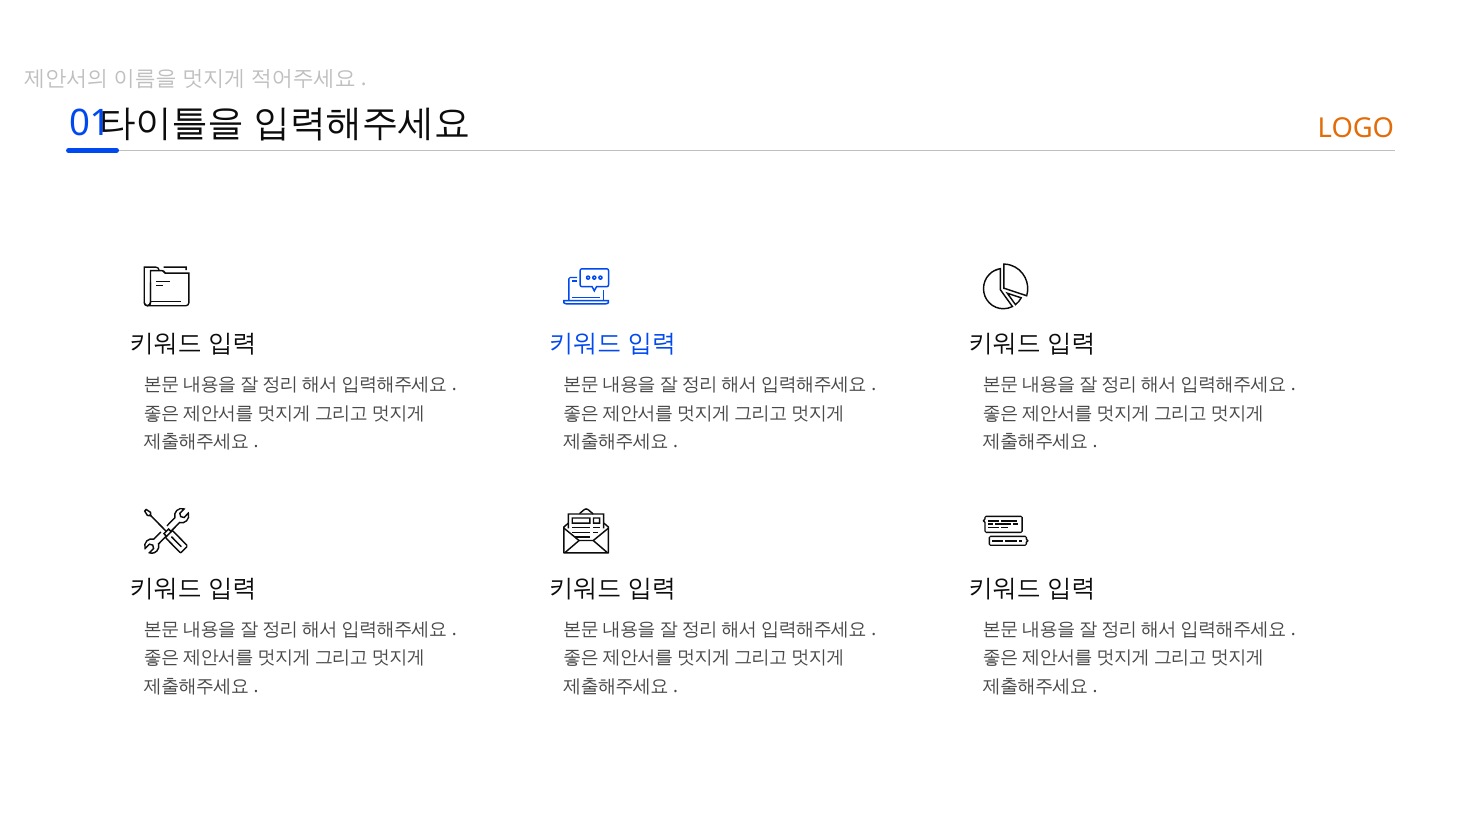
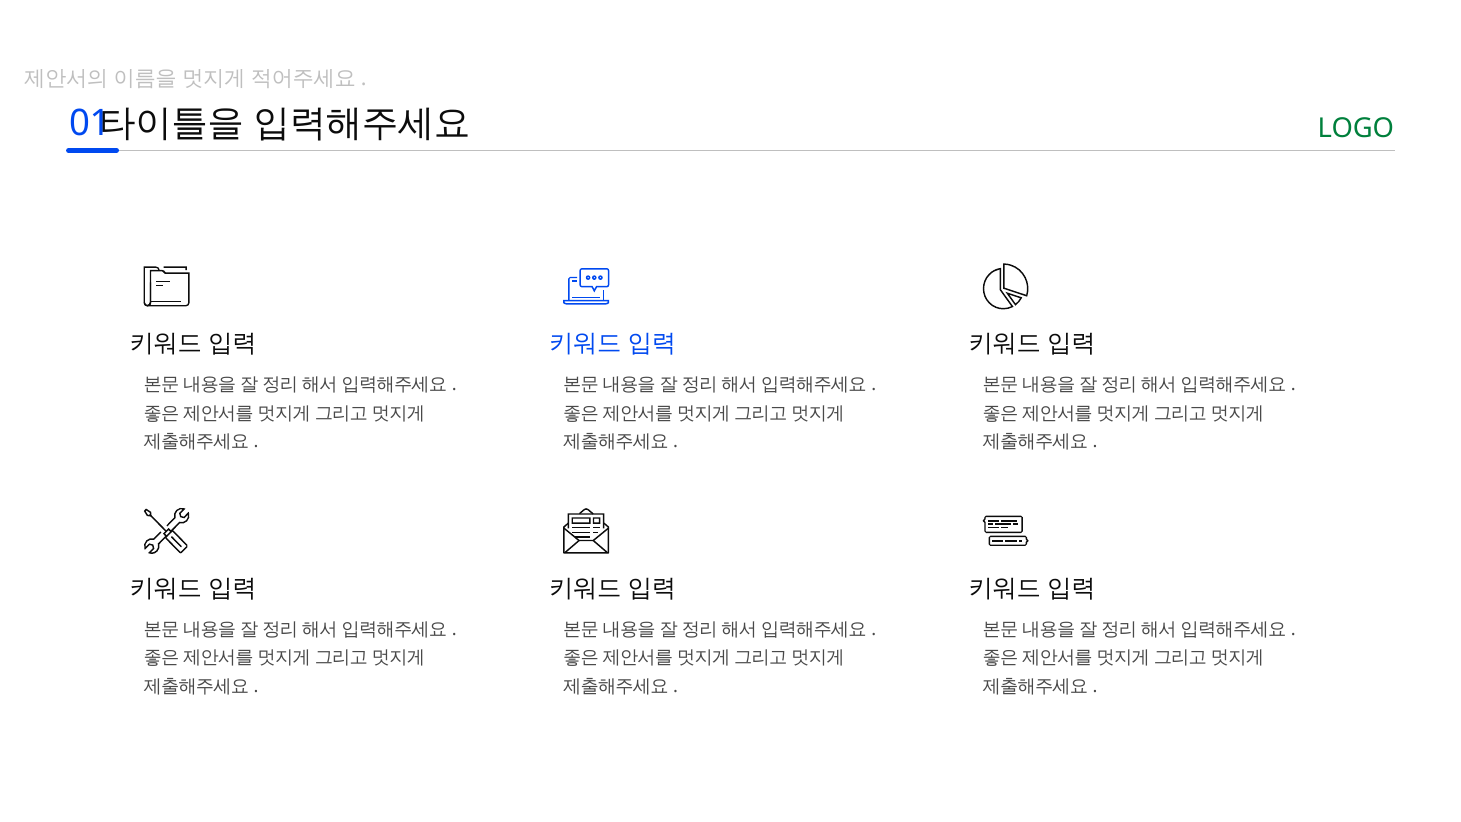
LOGO colour: orange -> green (1356, 128)
